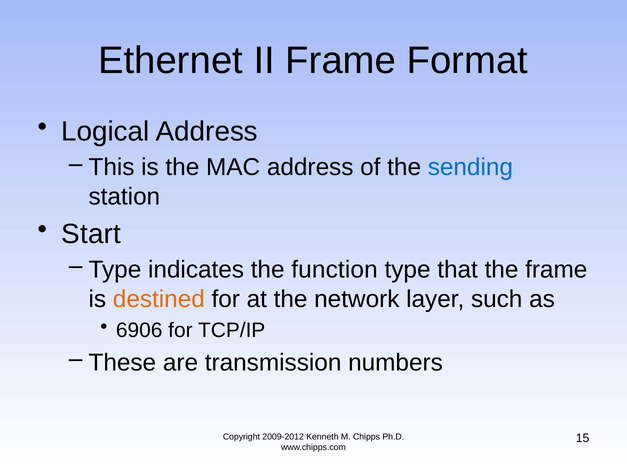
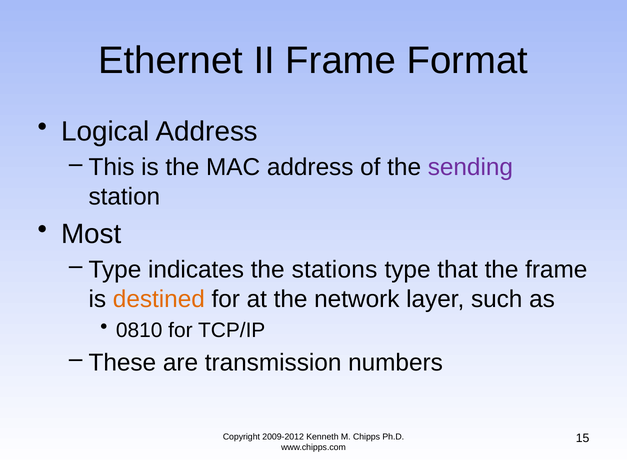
sending colour: blue -> purple (470, 168)
Start: Start -> Most (91, 234)
function: function -> stations (334, 270)
6906: 6906 -> 0810 (139, 330)
